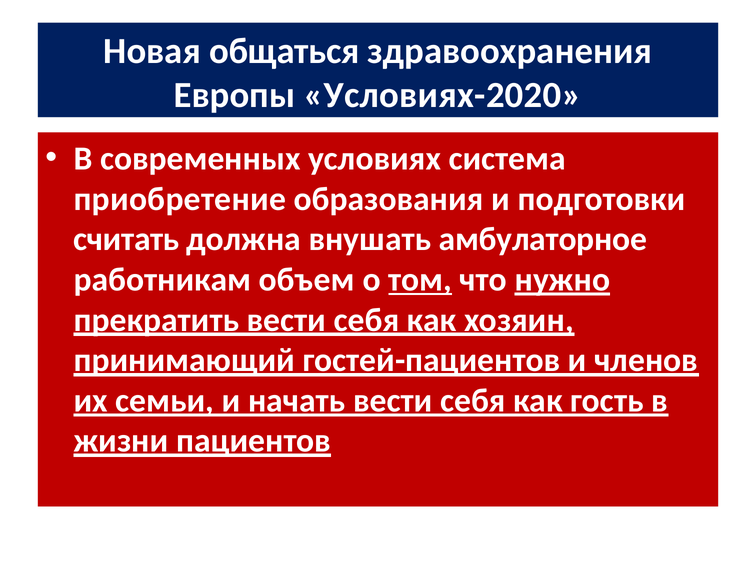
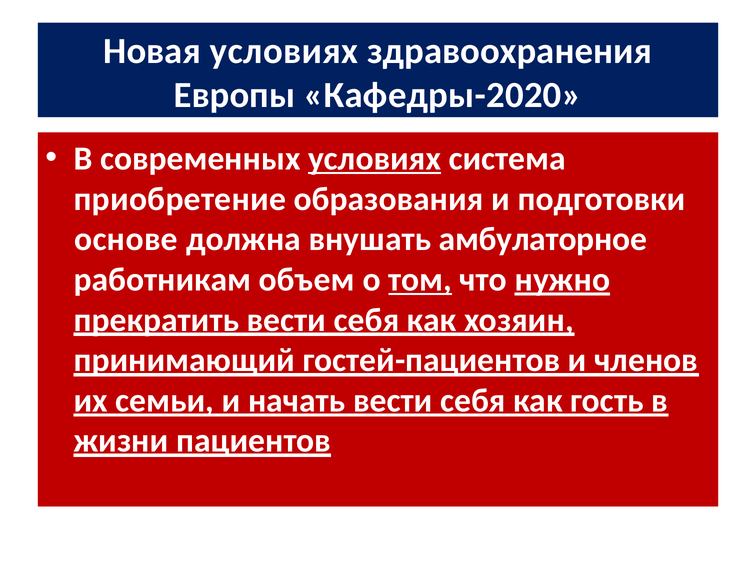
Новая общаться: общаться -> условиях (284, 51)
Условиях-2020: Условиях-2020 -> Кафедры-2020 (443, 95)
условиях underline: none -> present (375, 159)
считать: считать -> основе (126, 239)
